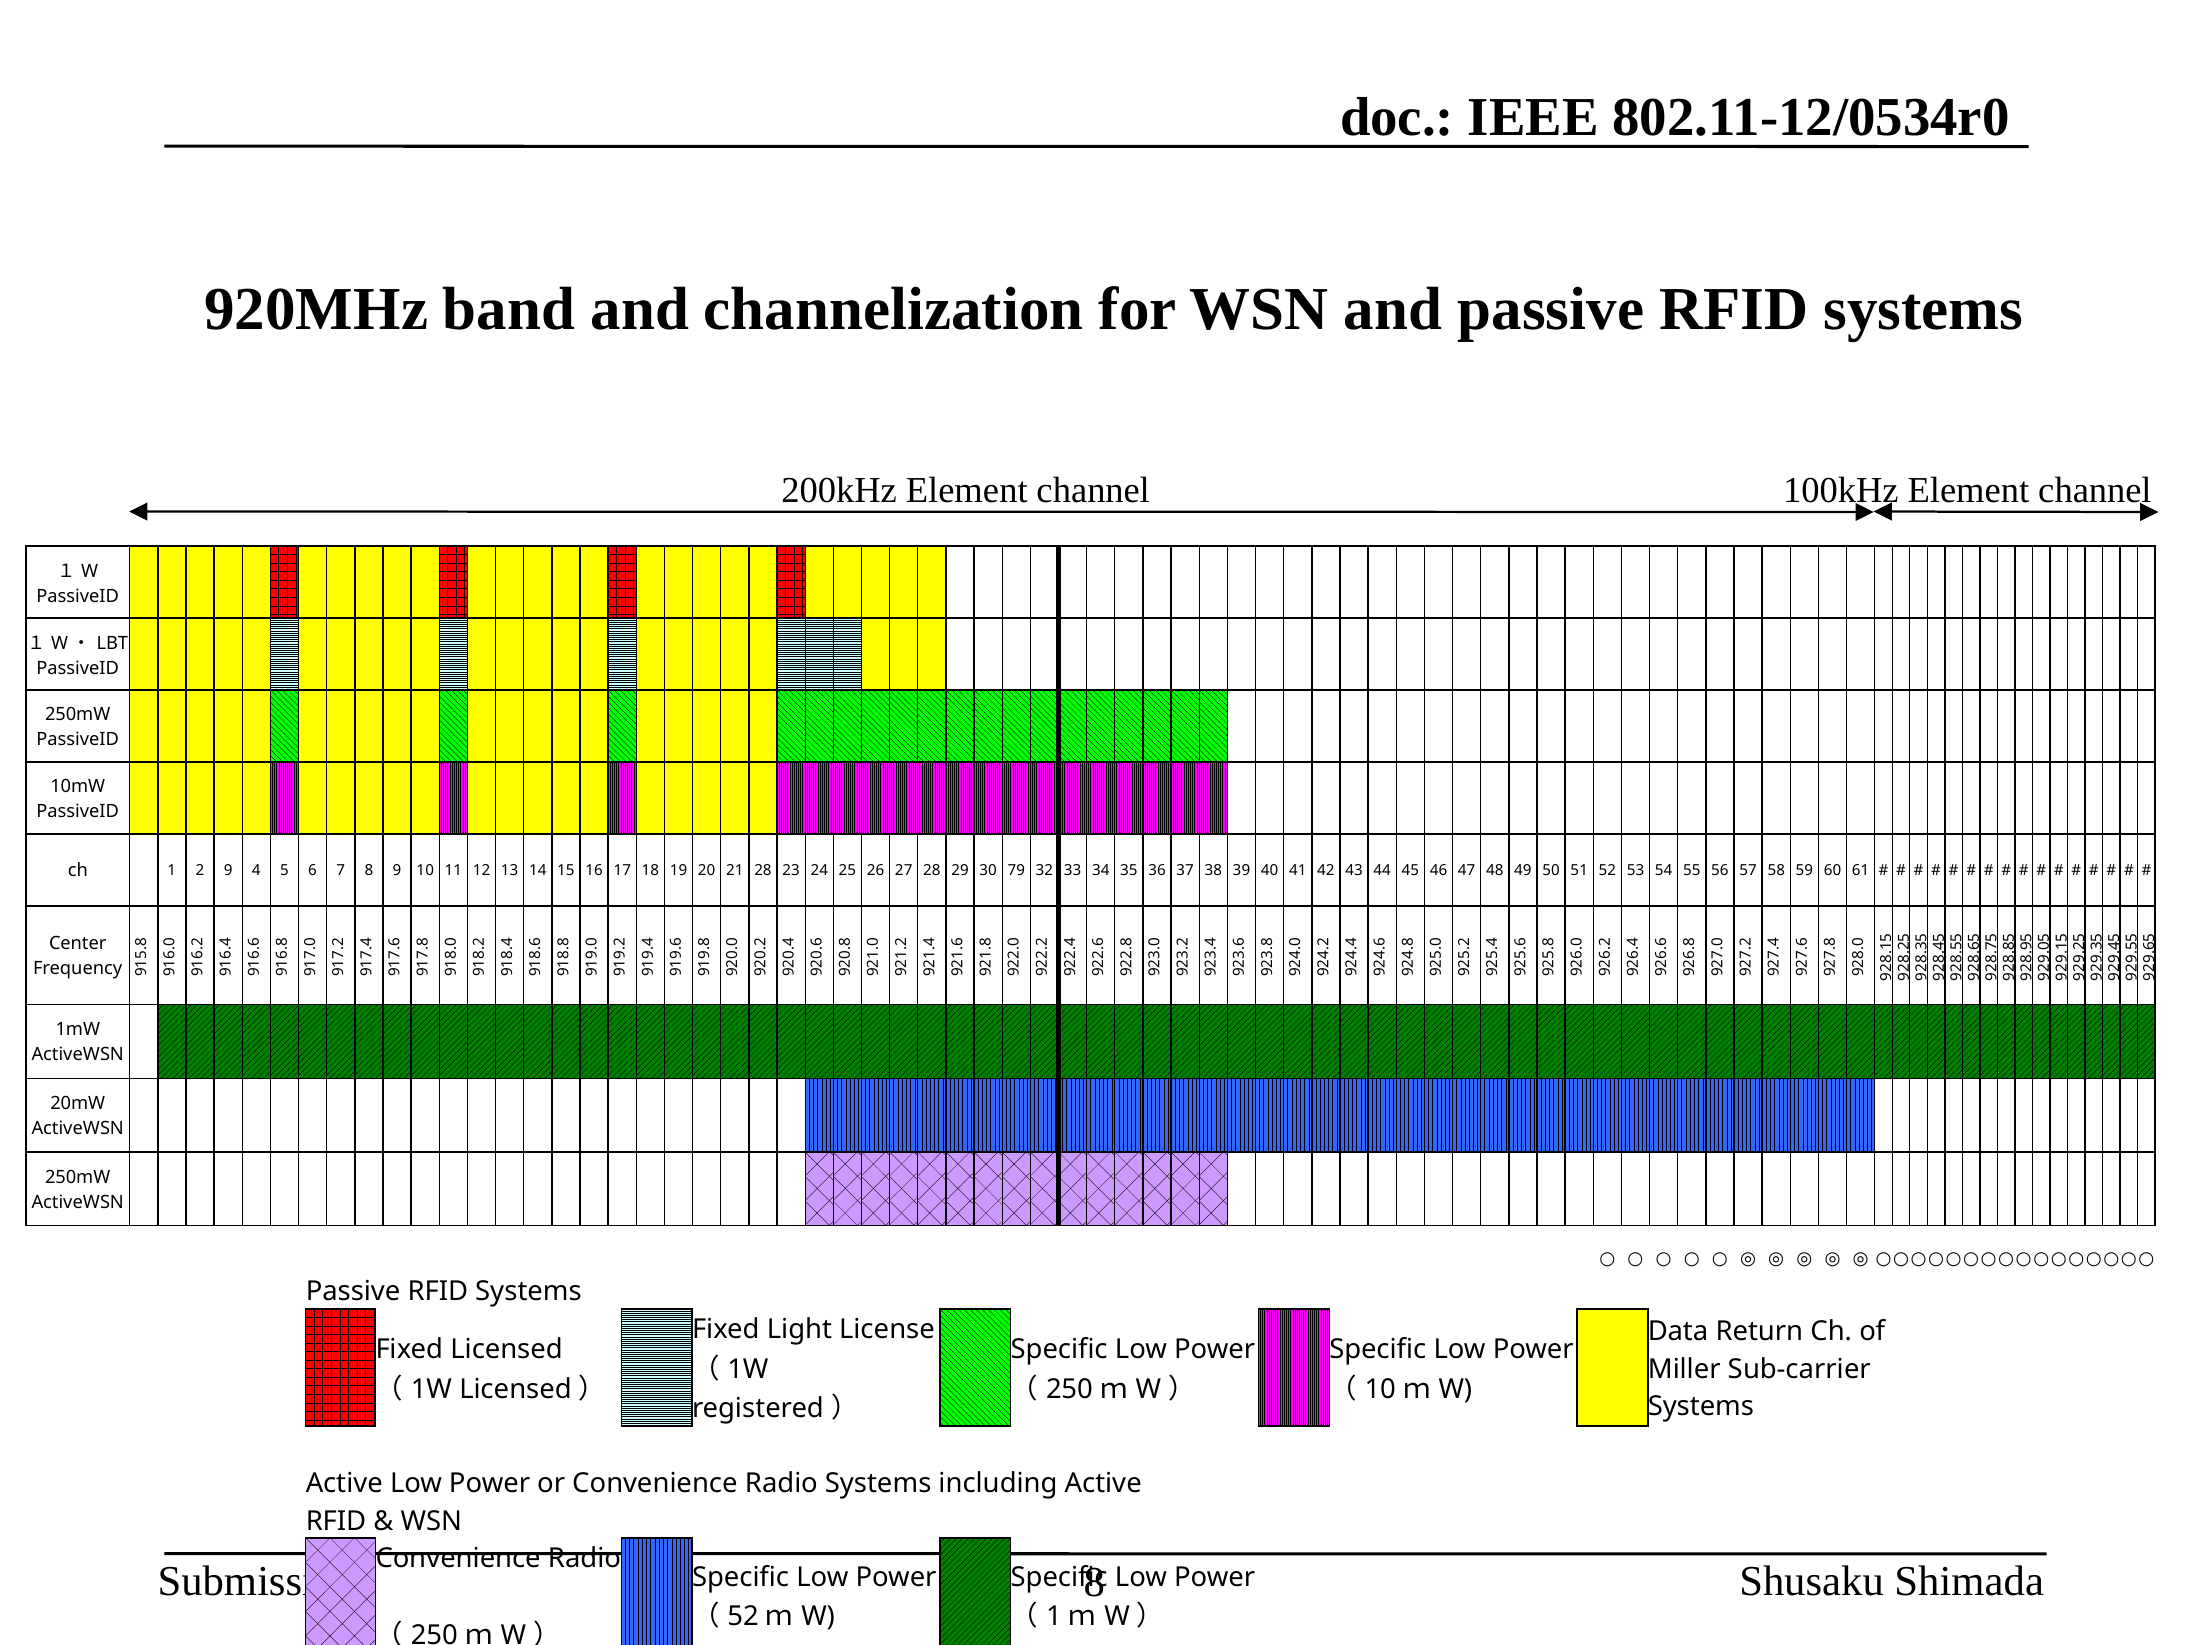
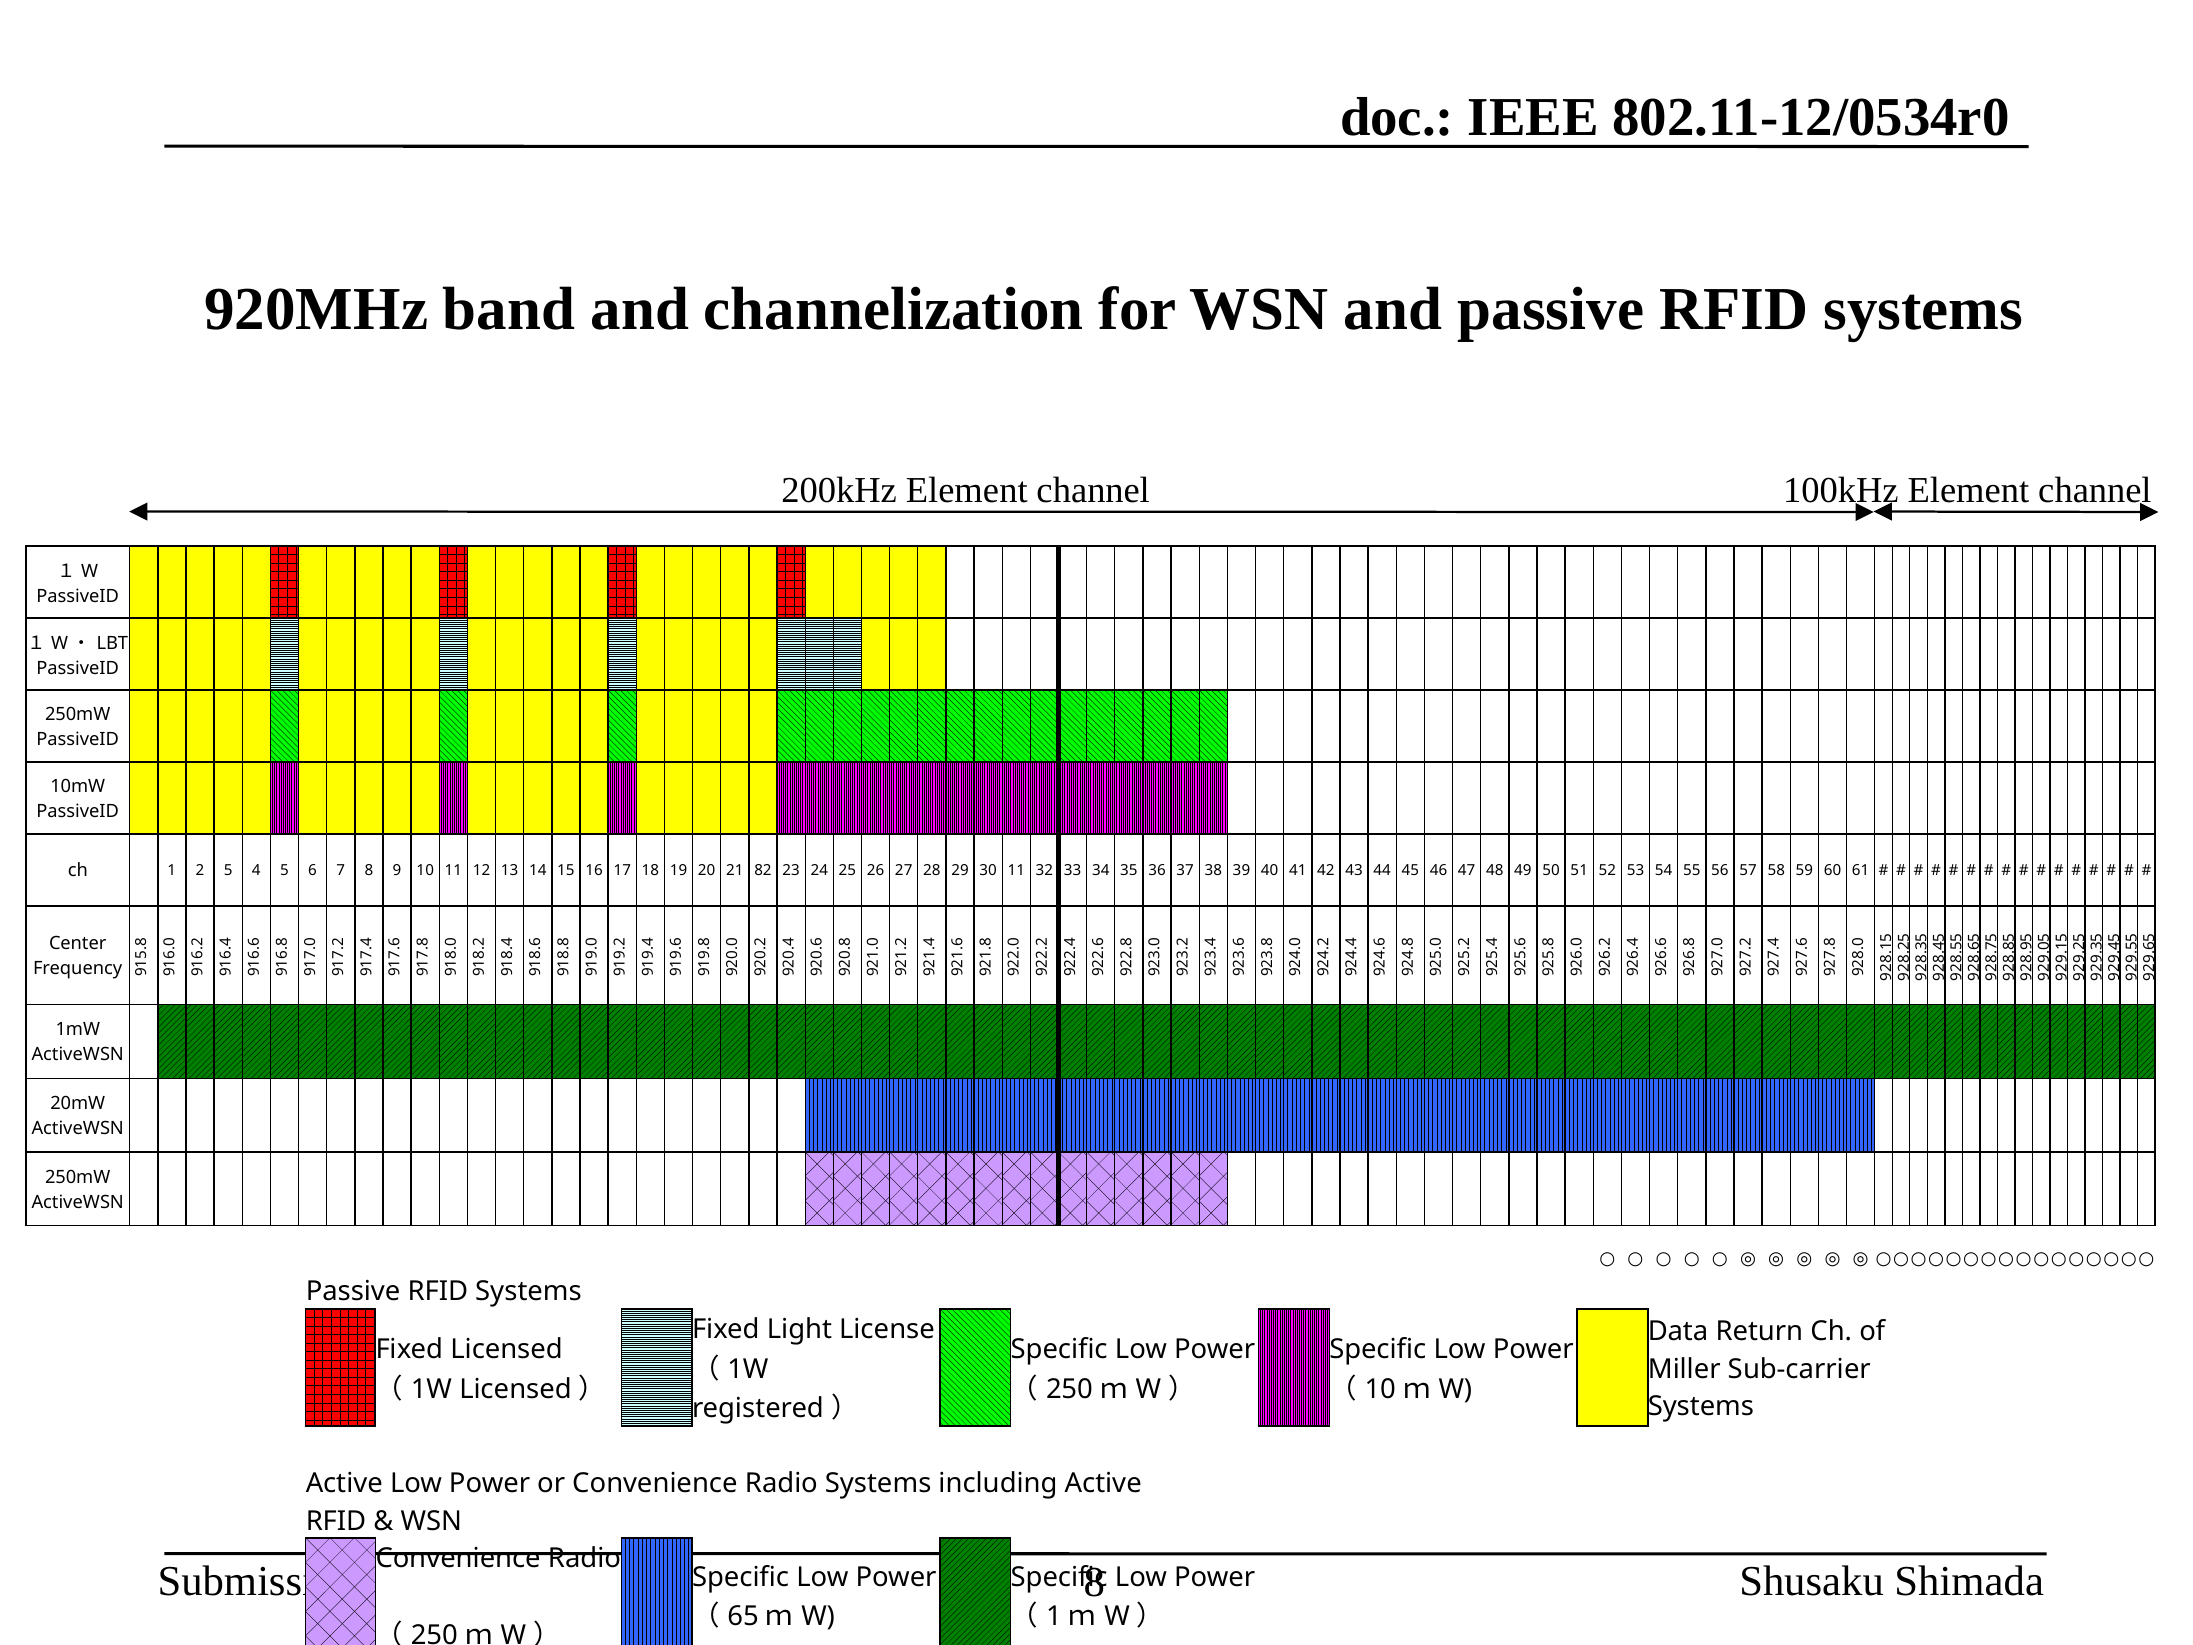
ch 1 2 9: 9 -> 5 (228, 871)
21 28: 28 -> 82 (763, 871)
30 79: 79 -> 11 (1016, 871)
52: 52 -> 65 (743, 1617)
